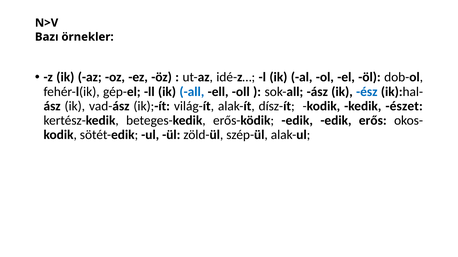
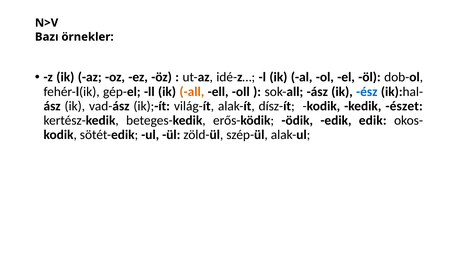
all colour: blue -> orange (192, 92)
erős-ködik edik: edik -> ödik (297, 121)
edik erős: erős -> edik (373, 121)
